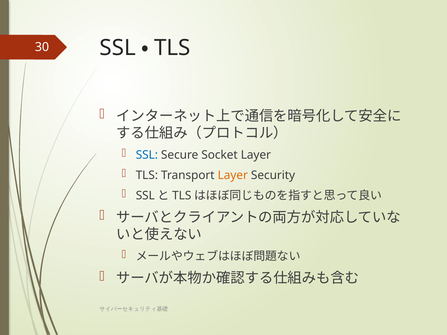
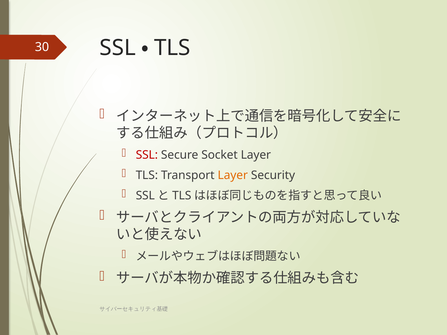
SSL colour: blue -> red (147, 155)
